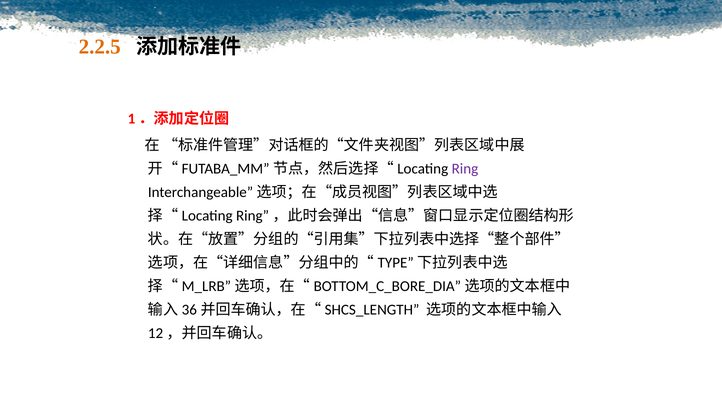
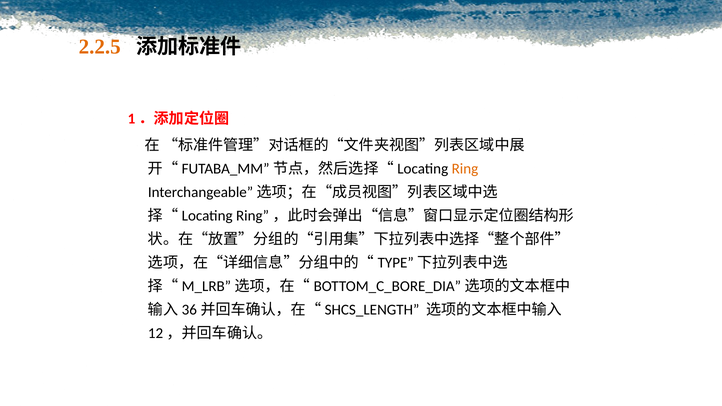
Ring colour: purple -> orange (465, 169)
